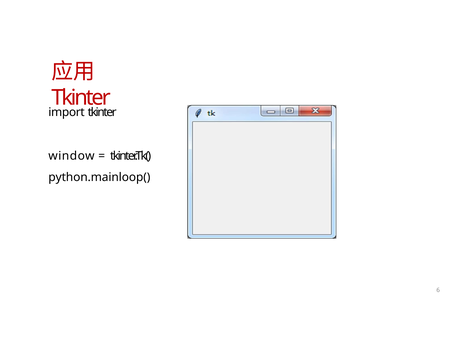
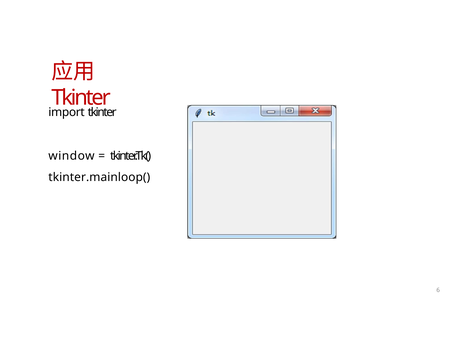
python.mainloop(: python.mainloop( -> tkinter.mainloop( (99, 177)
